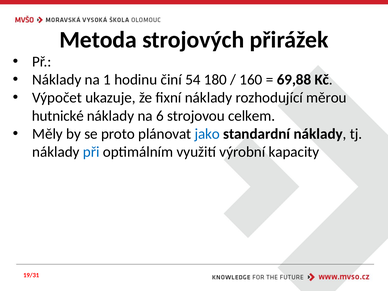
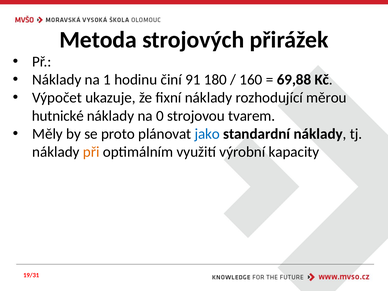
54: 54 -> 91 (193, 80)
6: 6 -> 0 (160, 116)
celkem: celkem -> tvarem (252, 116)
při colour: blue -> orange (91, 152)
